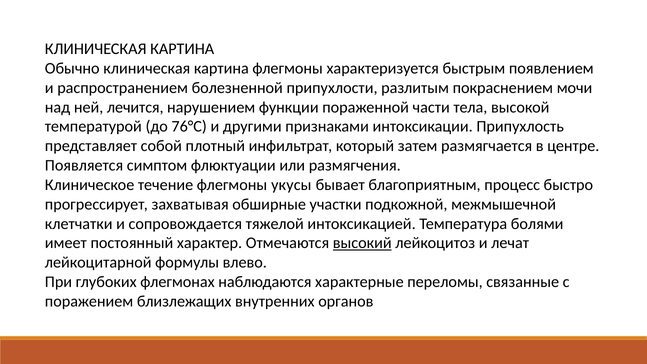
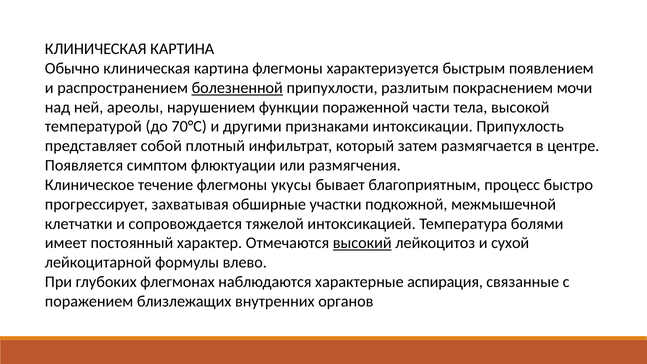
болезненной underline: none -> present (237, 88)
лечится: лечится -> ареолы (135, 107)
76°С: 76°С -> 70°С (189, 127)
лечат: лечат -> сухой (510, 243)
переломы: переломы -> аспирация (445, 282)
